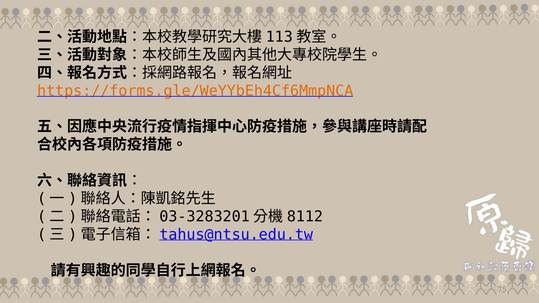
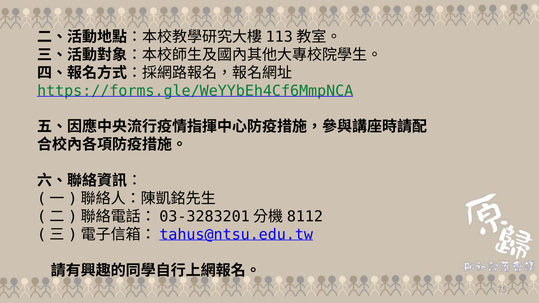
https://forms.gle/WeYYbEh4Cf6MmpNCA colour: orange -> green (195, 91)
